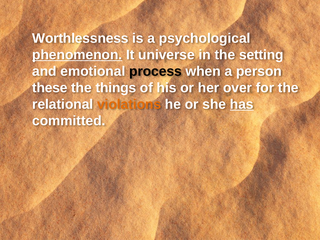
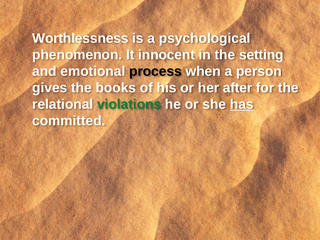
phenomenon underline: present -> none (77, 55)
universe: universe -> innocent (167, 55)
these: these -> gives (50, 88)
things: things -> books (116, 88)
over: over -> after (238, 88)
violations colour: orange -> green (129, 104)
